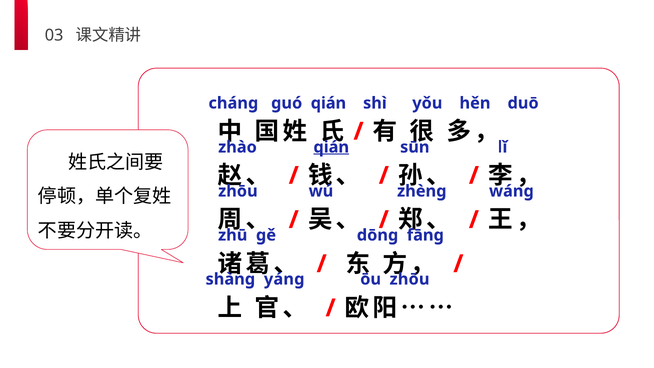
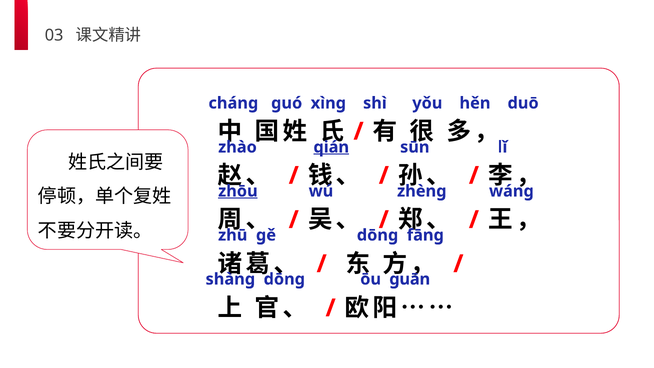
ɡuó qián: qián -> xìng (328, 103)
zhōu underline: none -> present (238, 191)
shànɡ yánɡ: yánɡ -> dōnɡ (284, 279)
ōu zhōu: zhōu -> ɡuān (410, 279)
